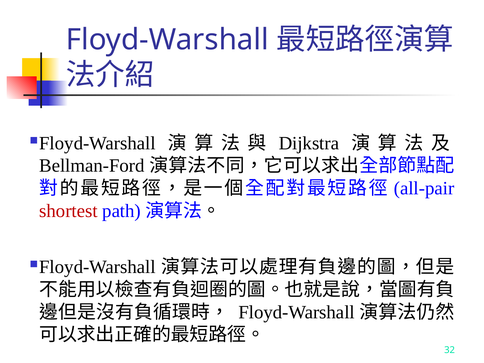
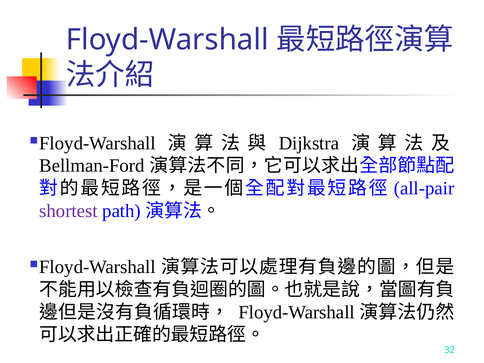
shortest colour: red -> purple (68, 211)
